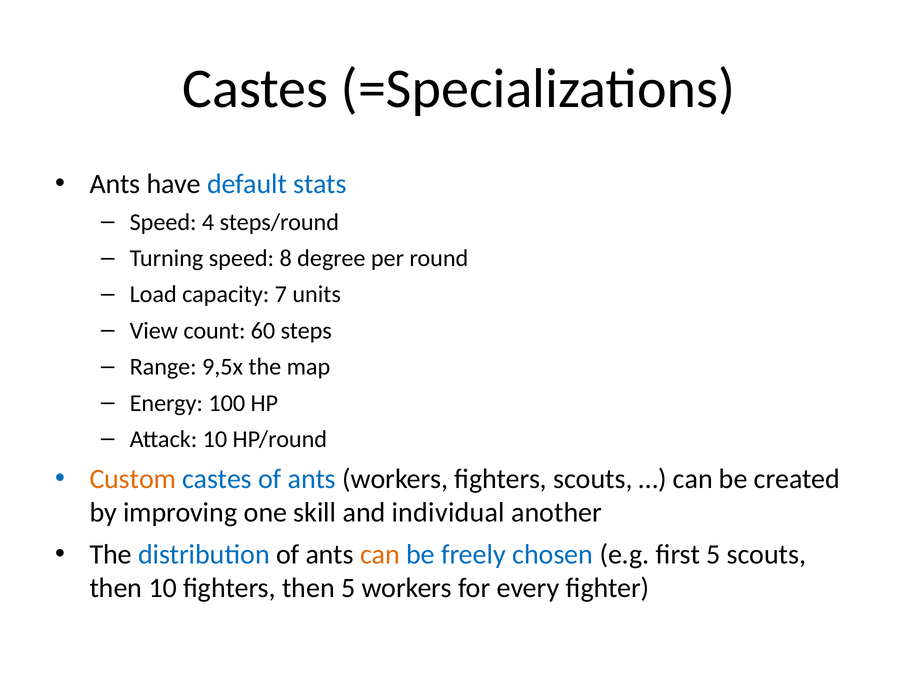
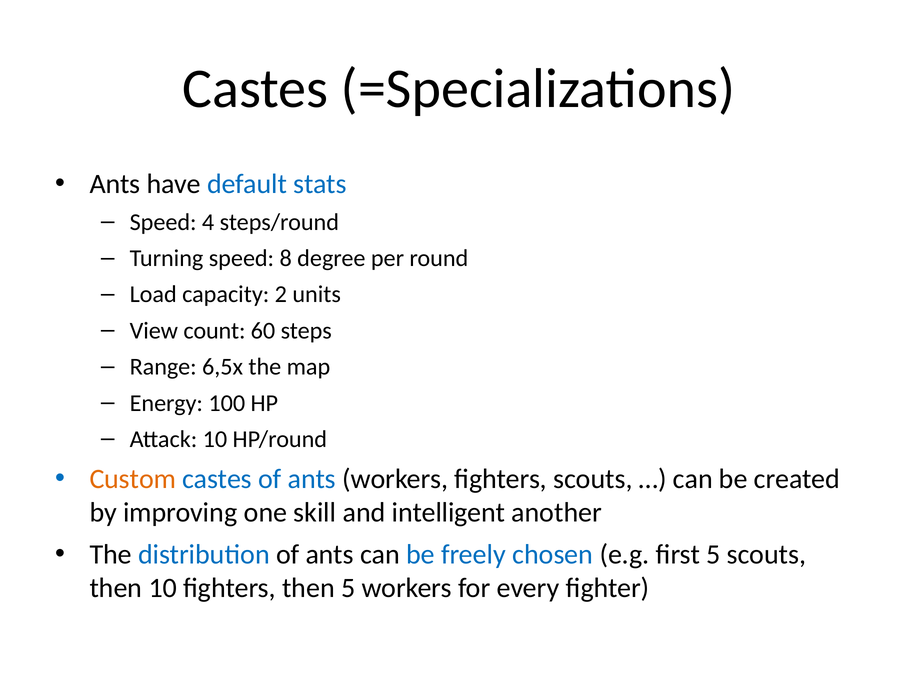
7: 7 -> 2 (281, 295)
9,5x: 9,5x -> 6,5x (223, 367)
individual: individual -> intelligent (448, 513)
can colour: orange -> black (380, 555)
